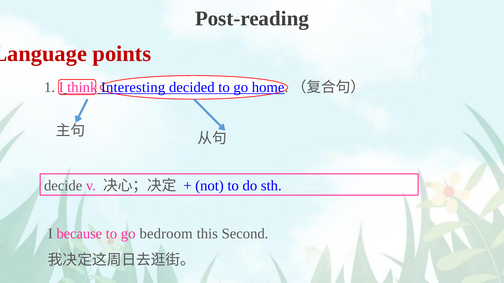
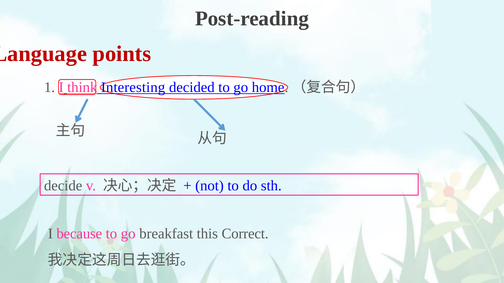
bedroom: bedroom -> breakfast (166, 234)
Second: Second -> Correct (245, 234)
